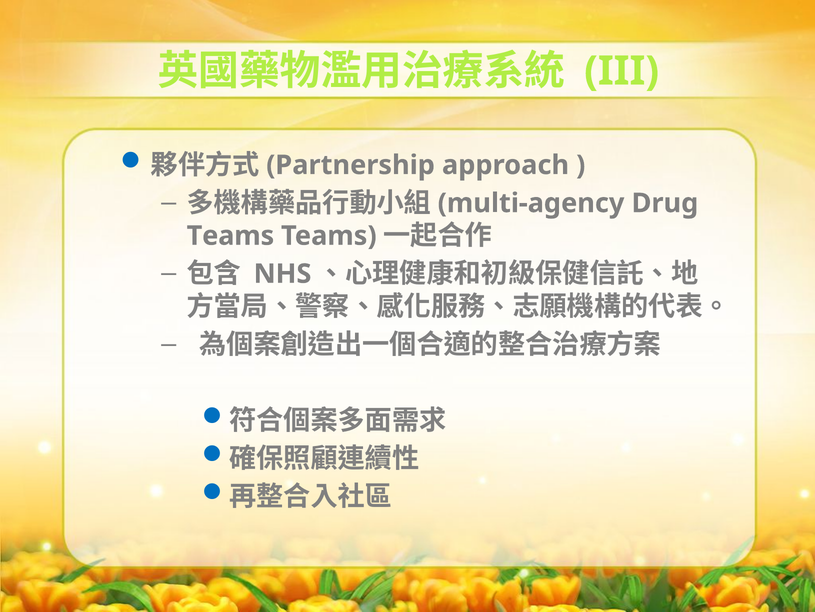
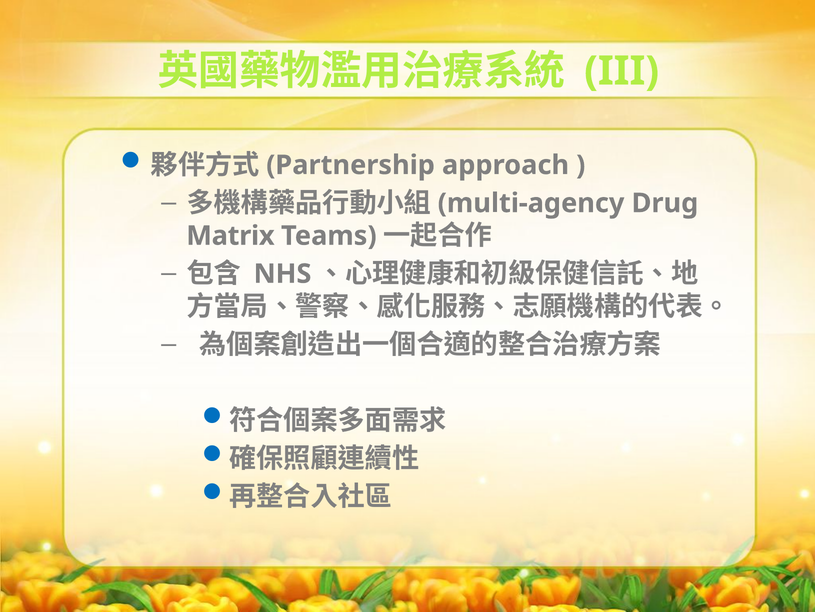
Teams: Teams -> Matrix (230, 236)
